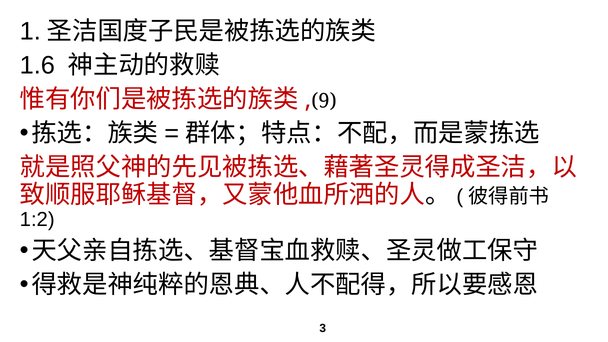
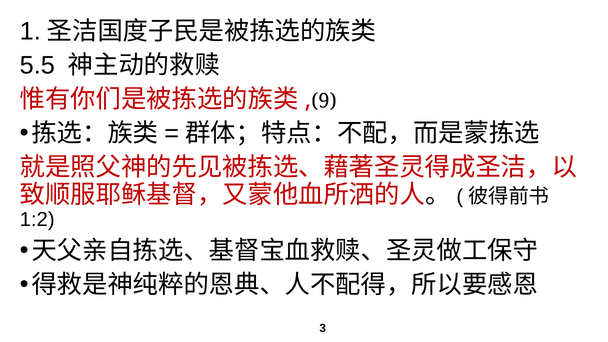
1.6: 1.6 -> 5.5 (37, 65)
